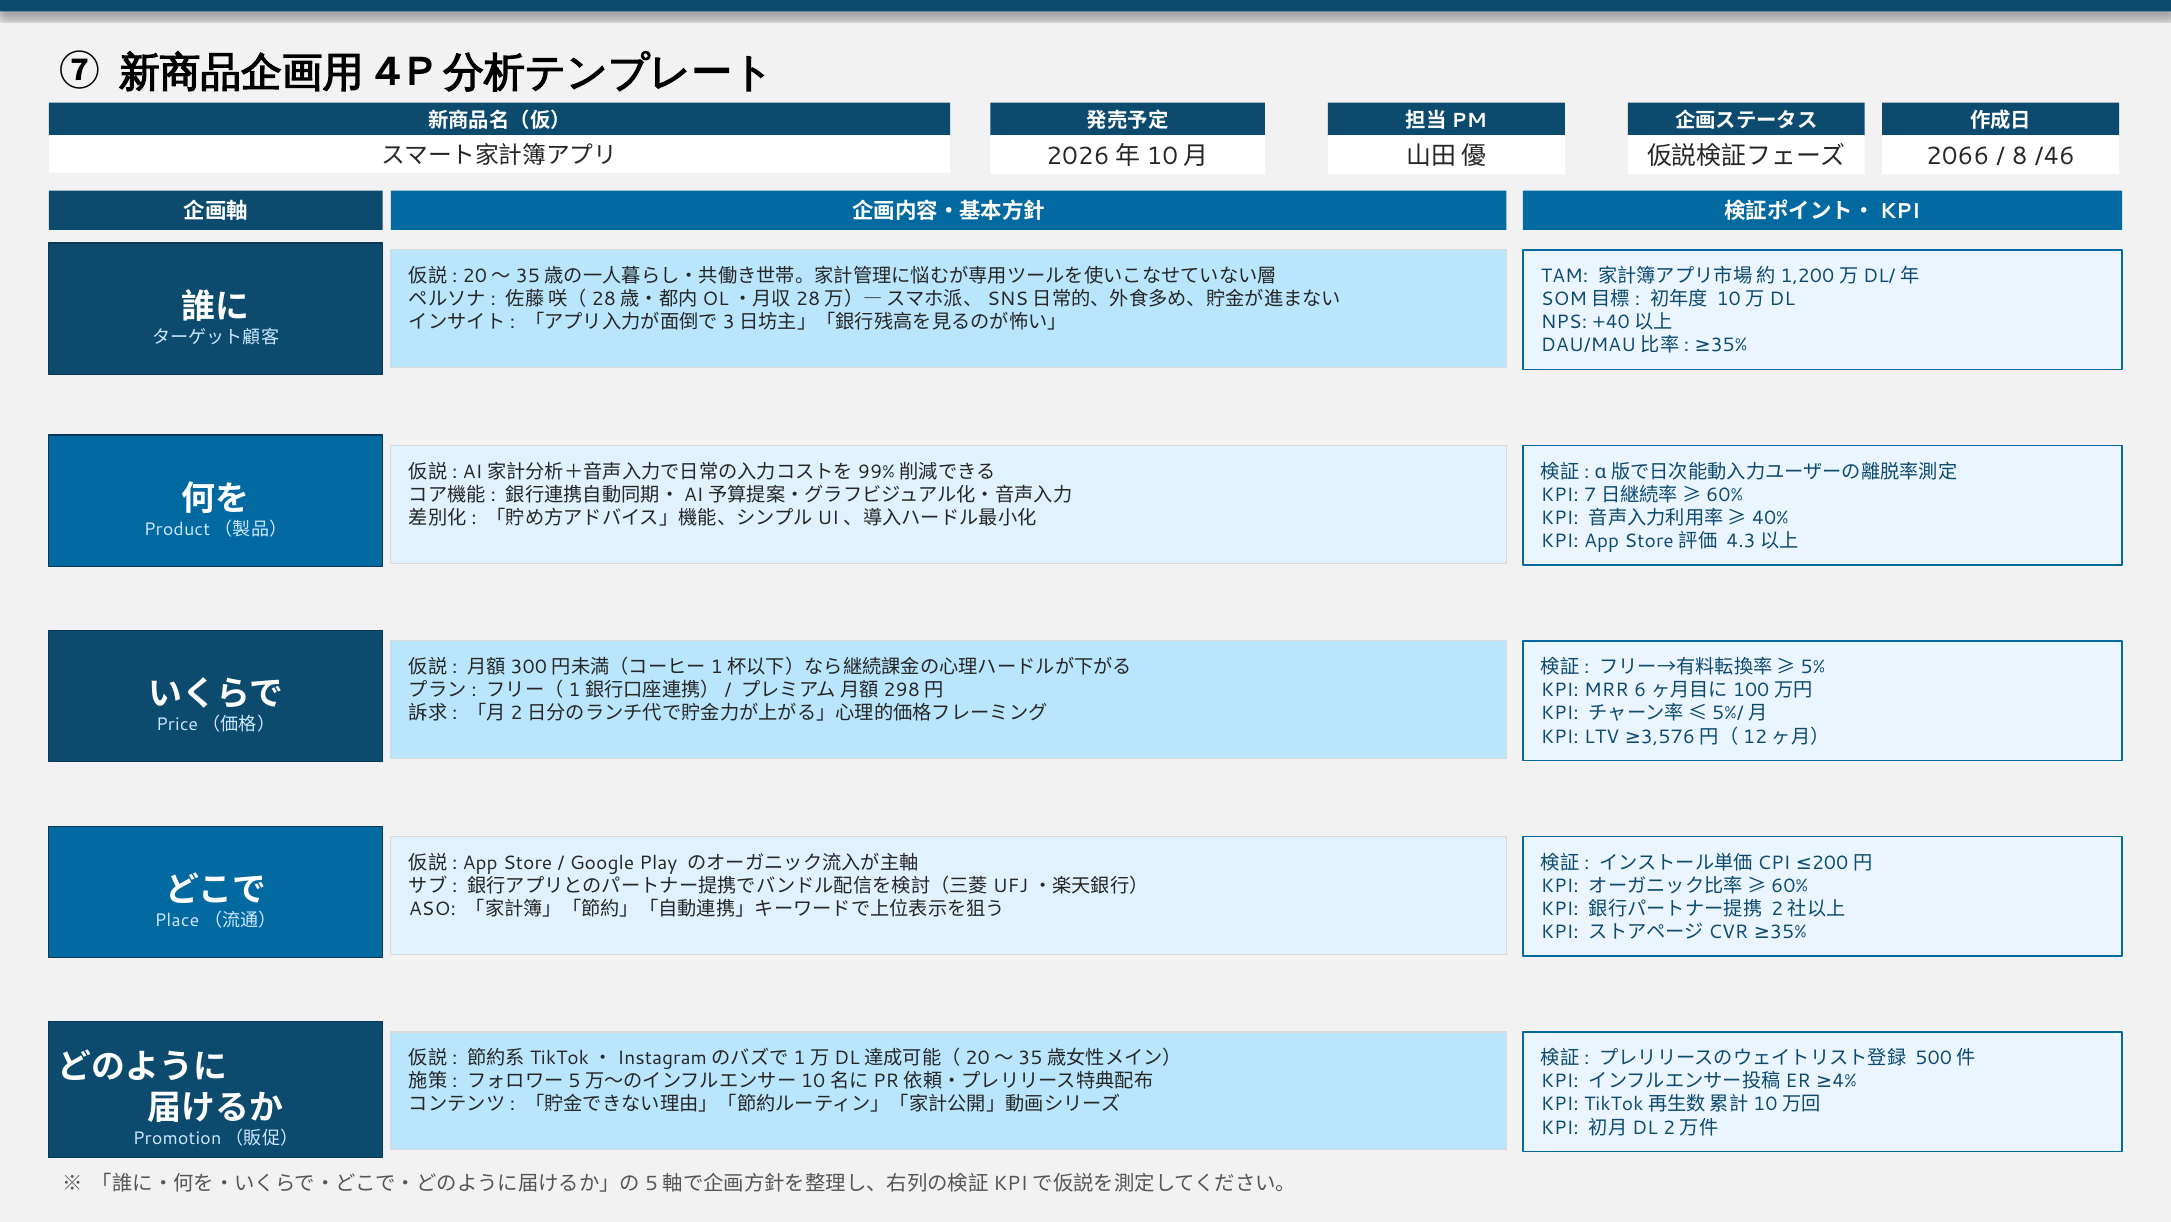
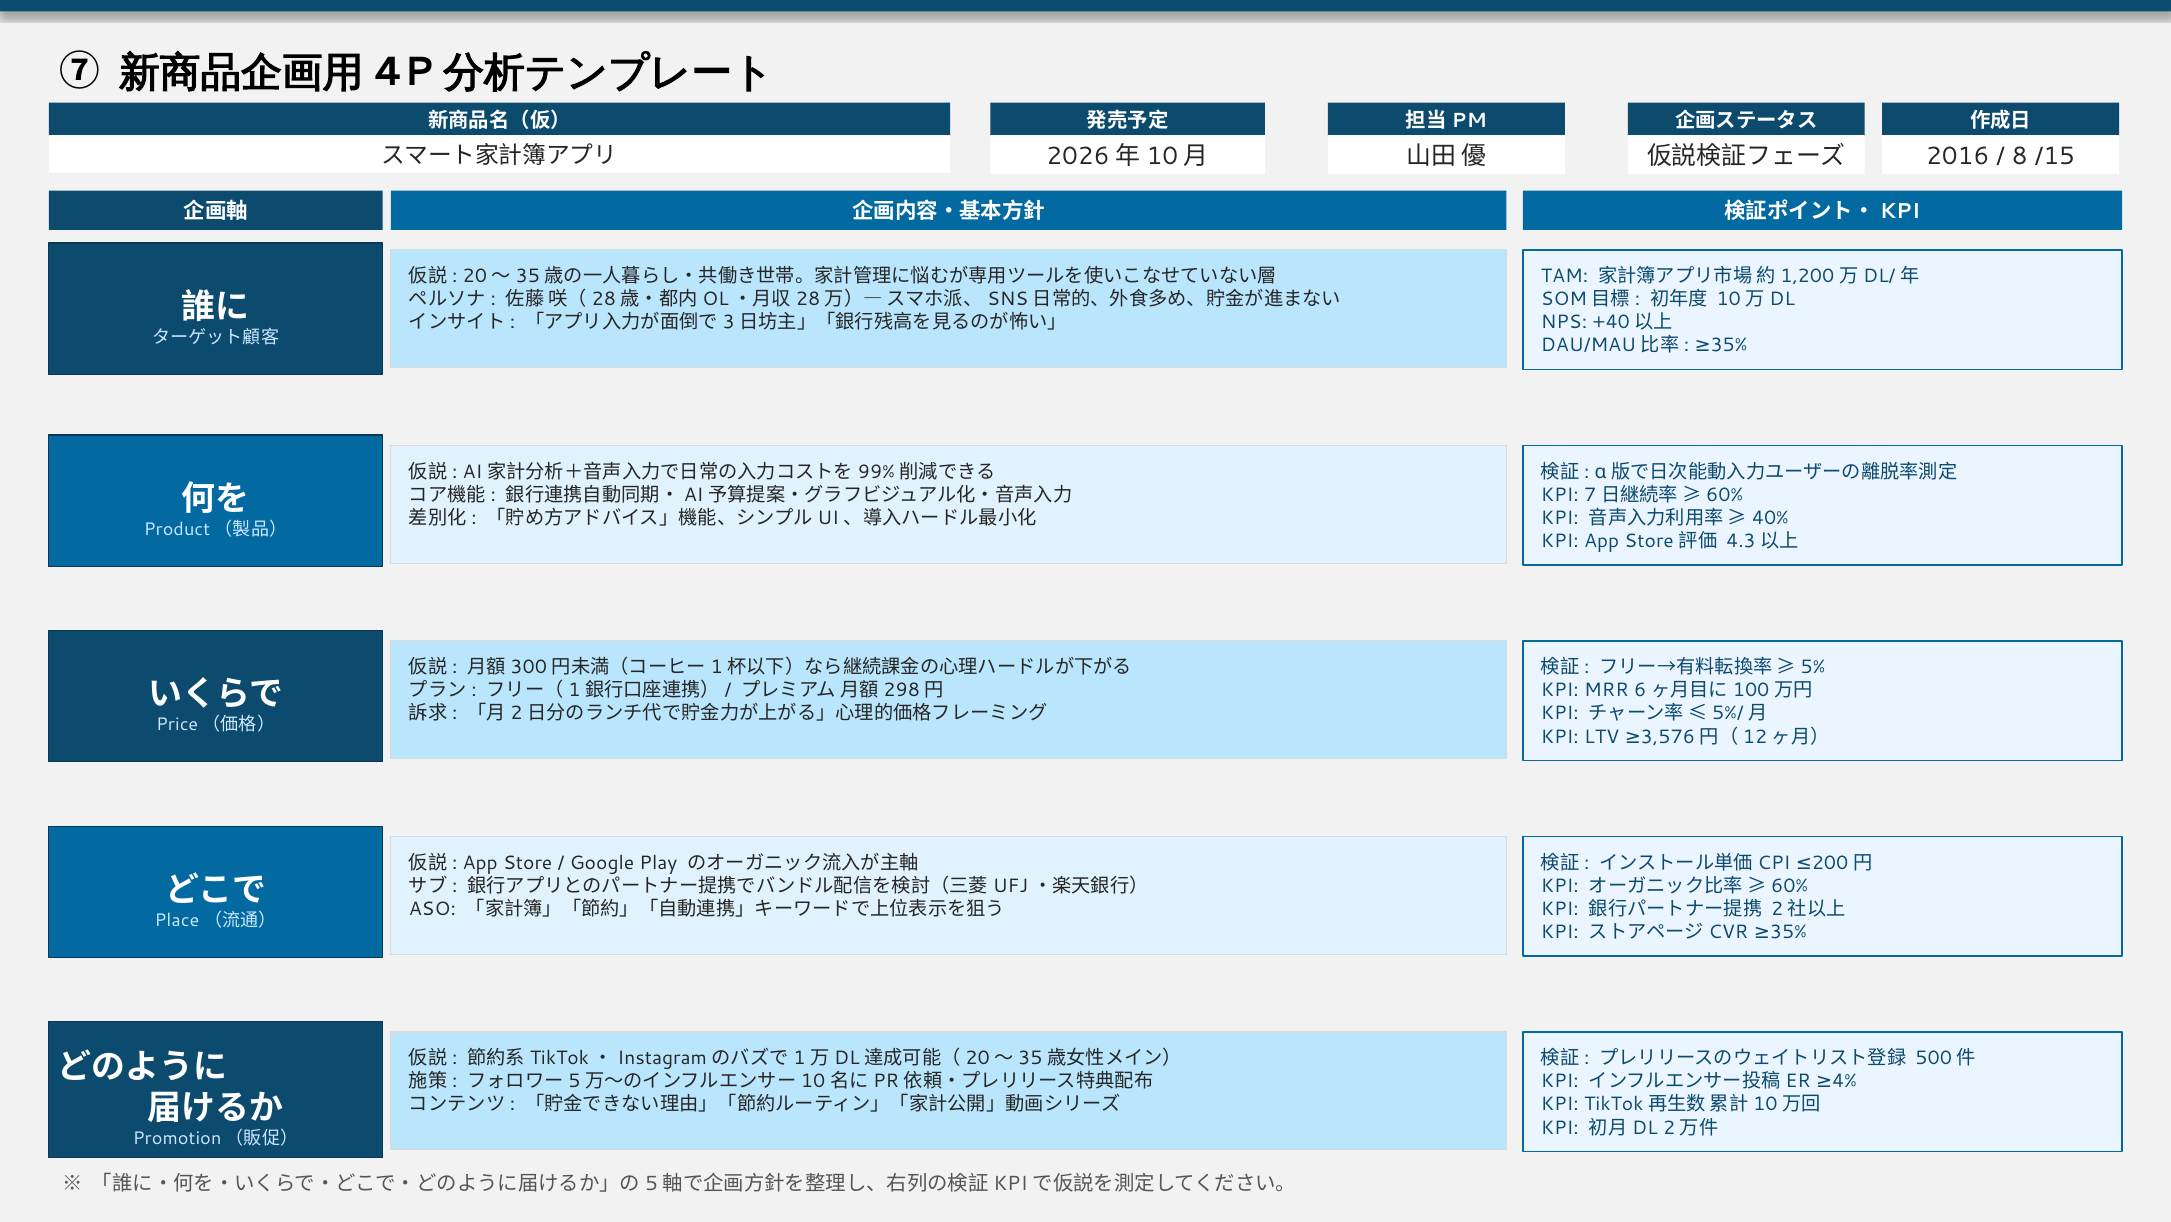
2066: 2066 -> 2016 (1958, 156)
/46: /46 -> /15 (2055, 156)
